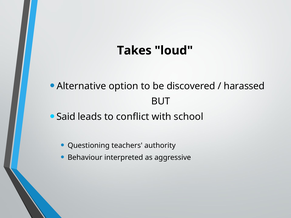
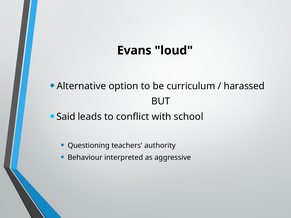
Takes: Takes -> Evans (134, 51)
discovered: discovered -> curriculum (191, 86)
